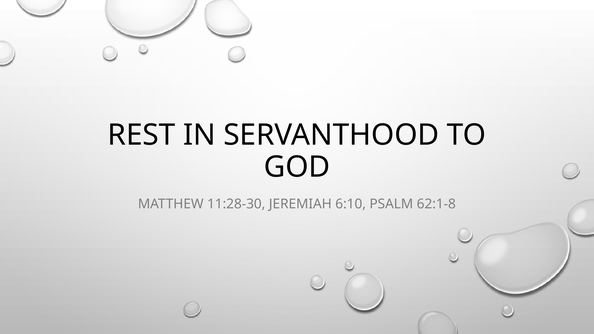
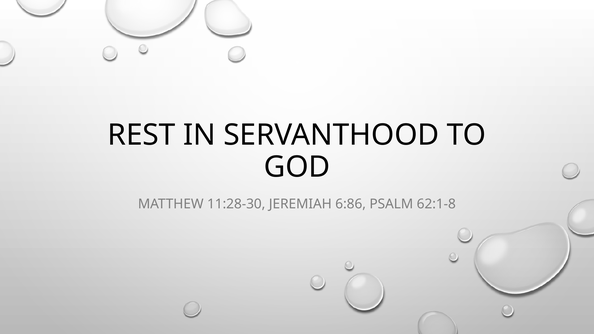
6:10: 6:10 -> 6:86 (351, 204)
